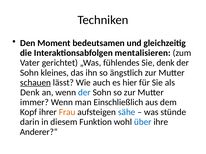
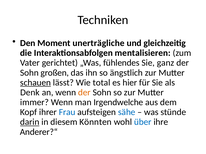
bedeutsamen: bedeutsamen -> unerträgliche (99, 43)
Sie denk: denk -> ganz (166, 63)
kleines: kleines -> großen (55, 73)
auch: auch -> total (102, 83)
der colour: blue -> orange (84, 93)
Einschließlich: Einschließlich -> Irgendwelche (118, 103)
Frau colour: orange -> blue (67, 112)
darin underline: none -> present (30, 122)
Funktion: Funktion -> Könnten (96, 122)
